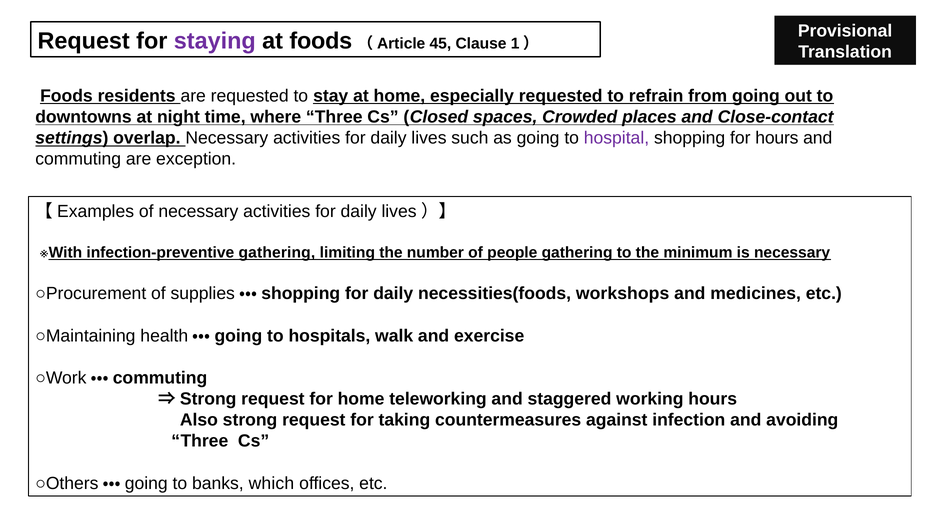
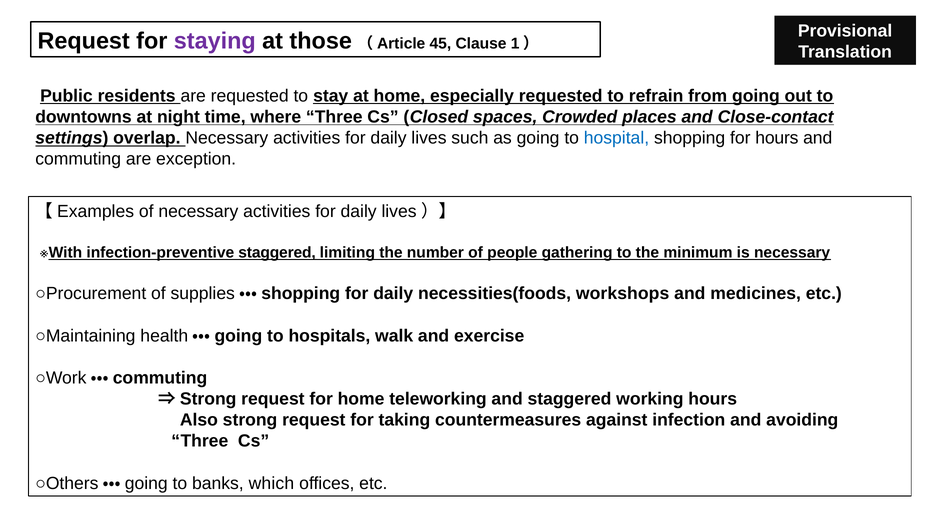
at foods: foods -> those (321, 41)
Foods: Foods -> Public (66, 96)
hospital colour: purple -> blue (616, 138)
infection-preventive gathering: gathering -> staggered (277, 252)
